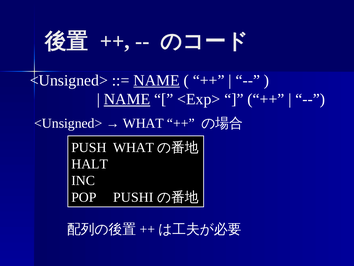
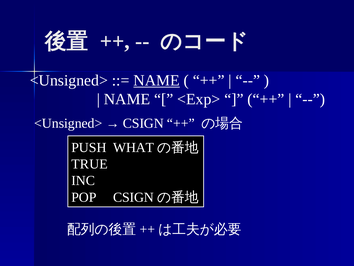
NAME underline: present -> none (127, 99)
WHAT: WHAT -> CSIGN (143, 123)
HALT: HALT -> TRUE (90, 164)
POP PUSHI: PUSHI -> CSIGN (133, 197)
